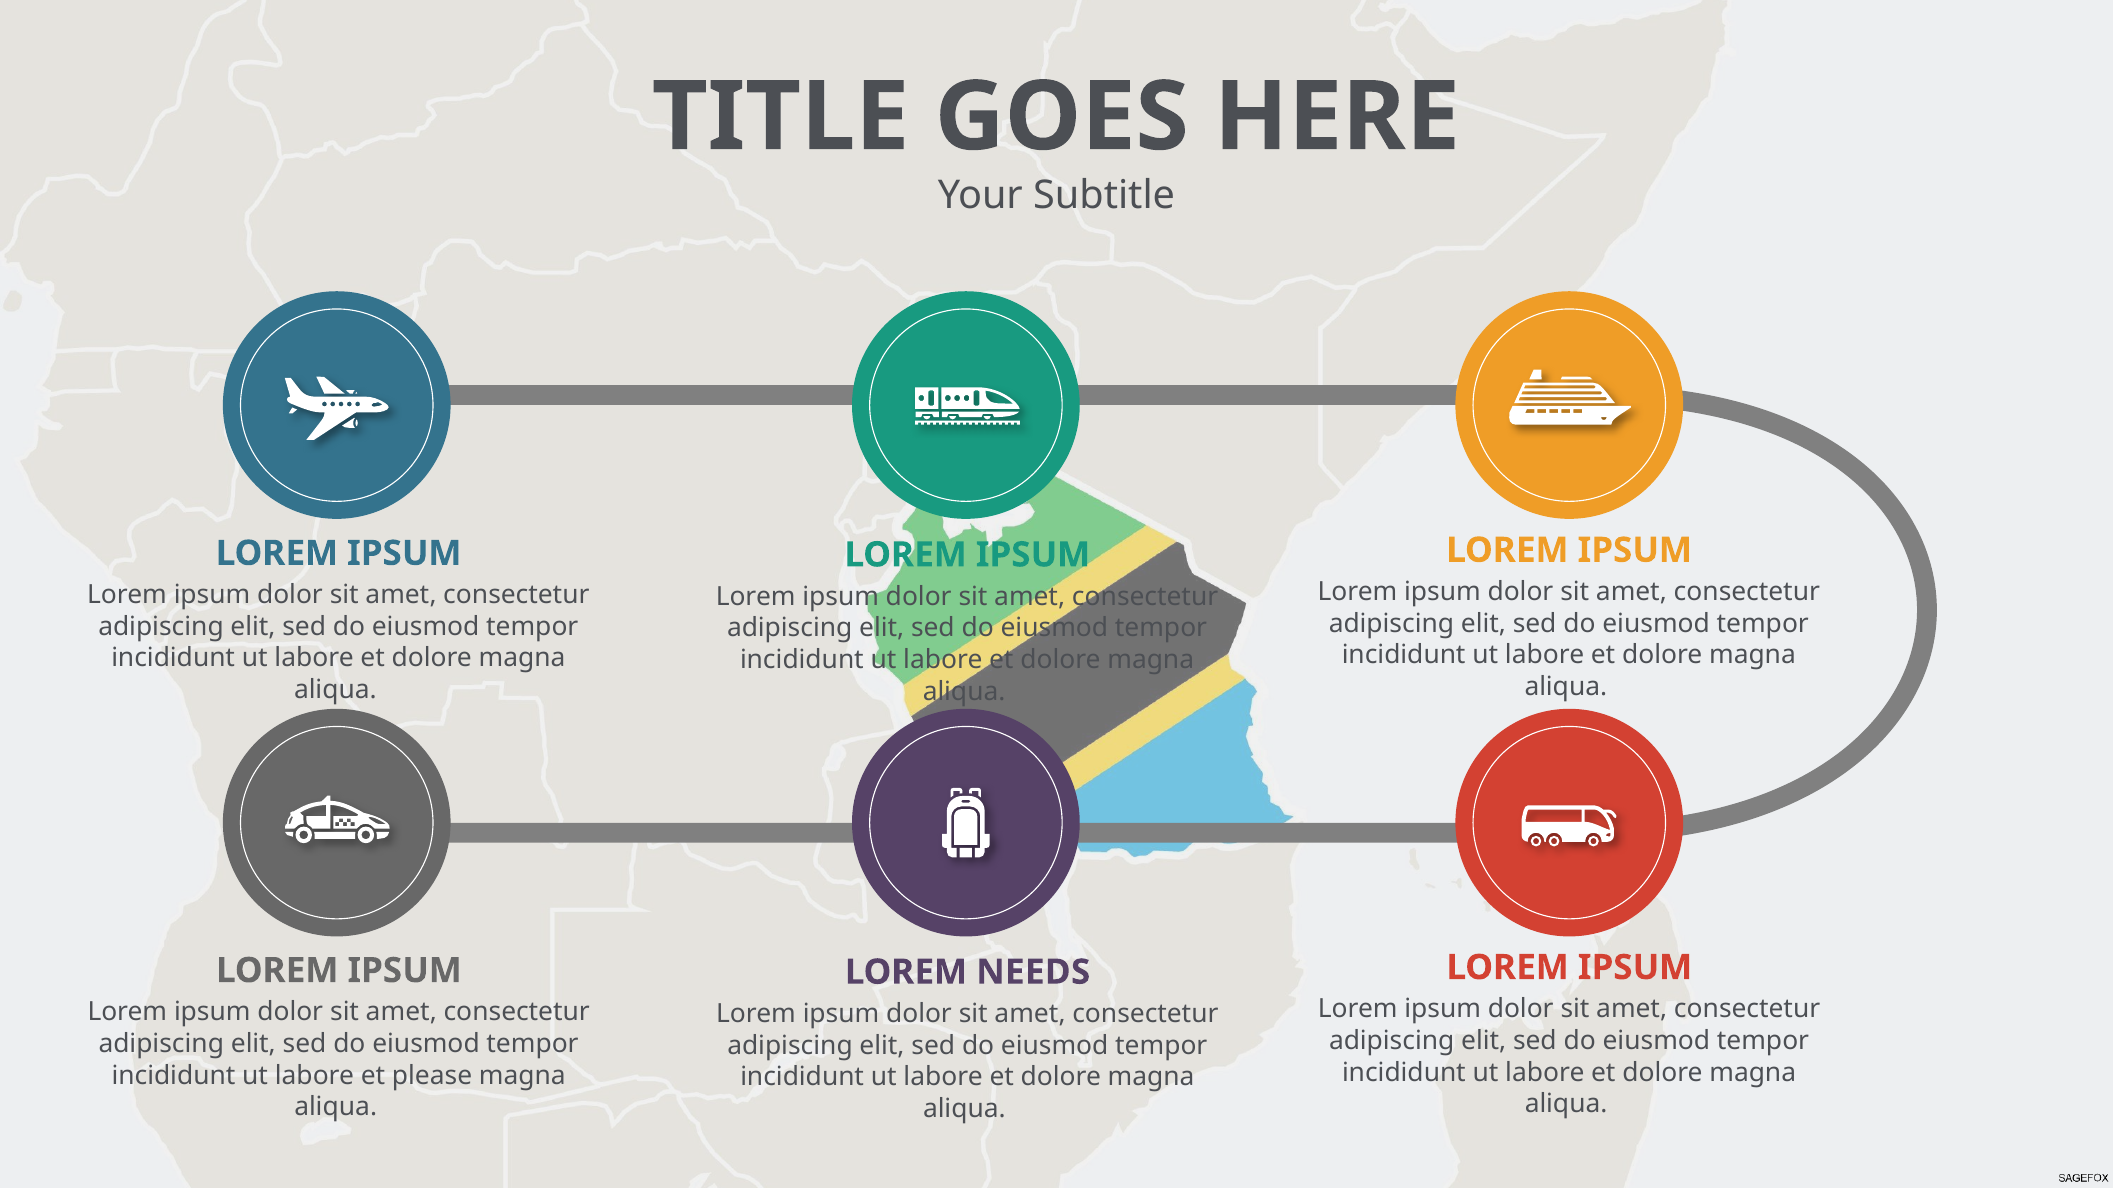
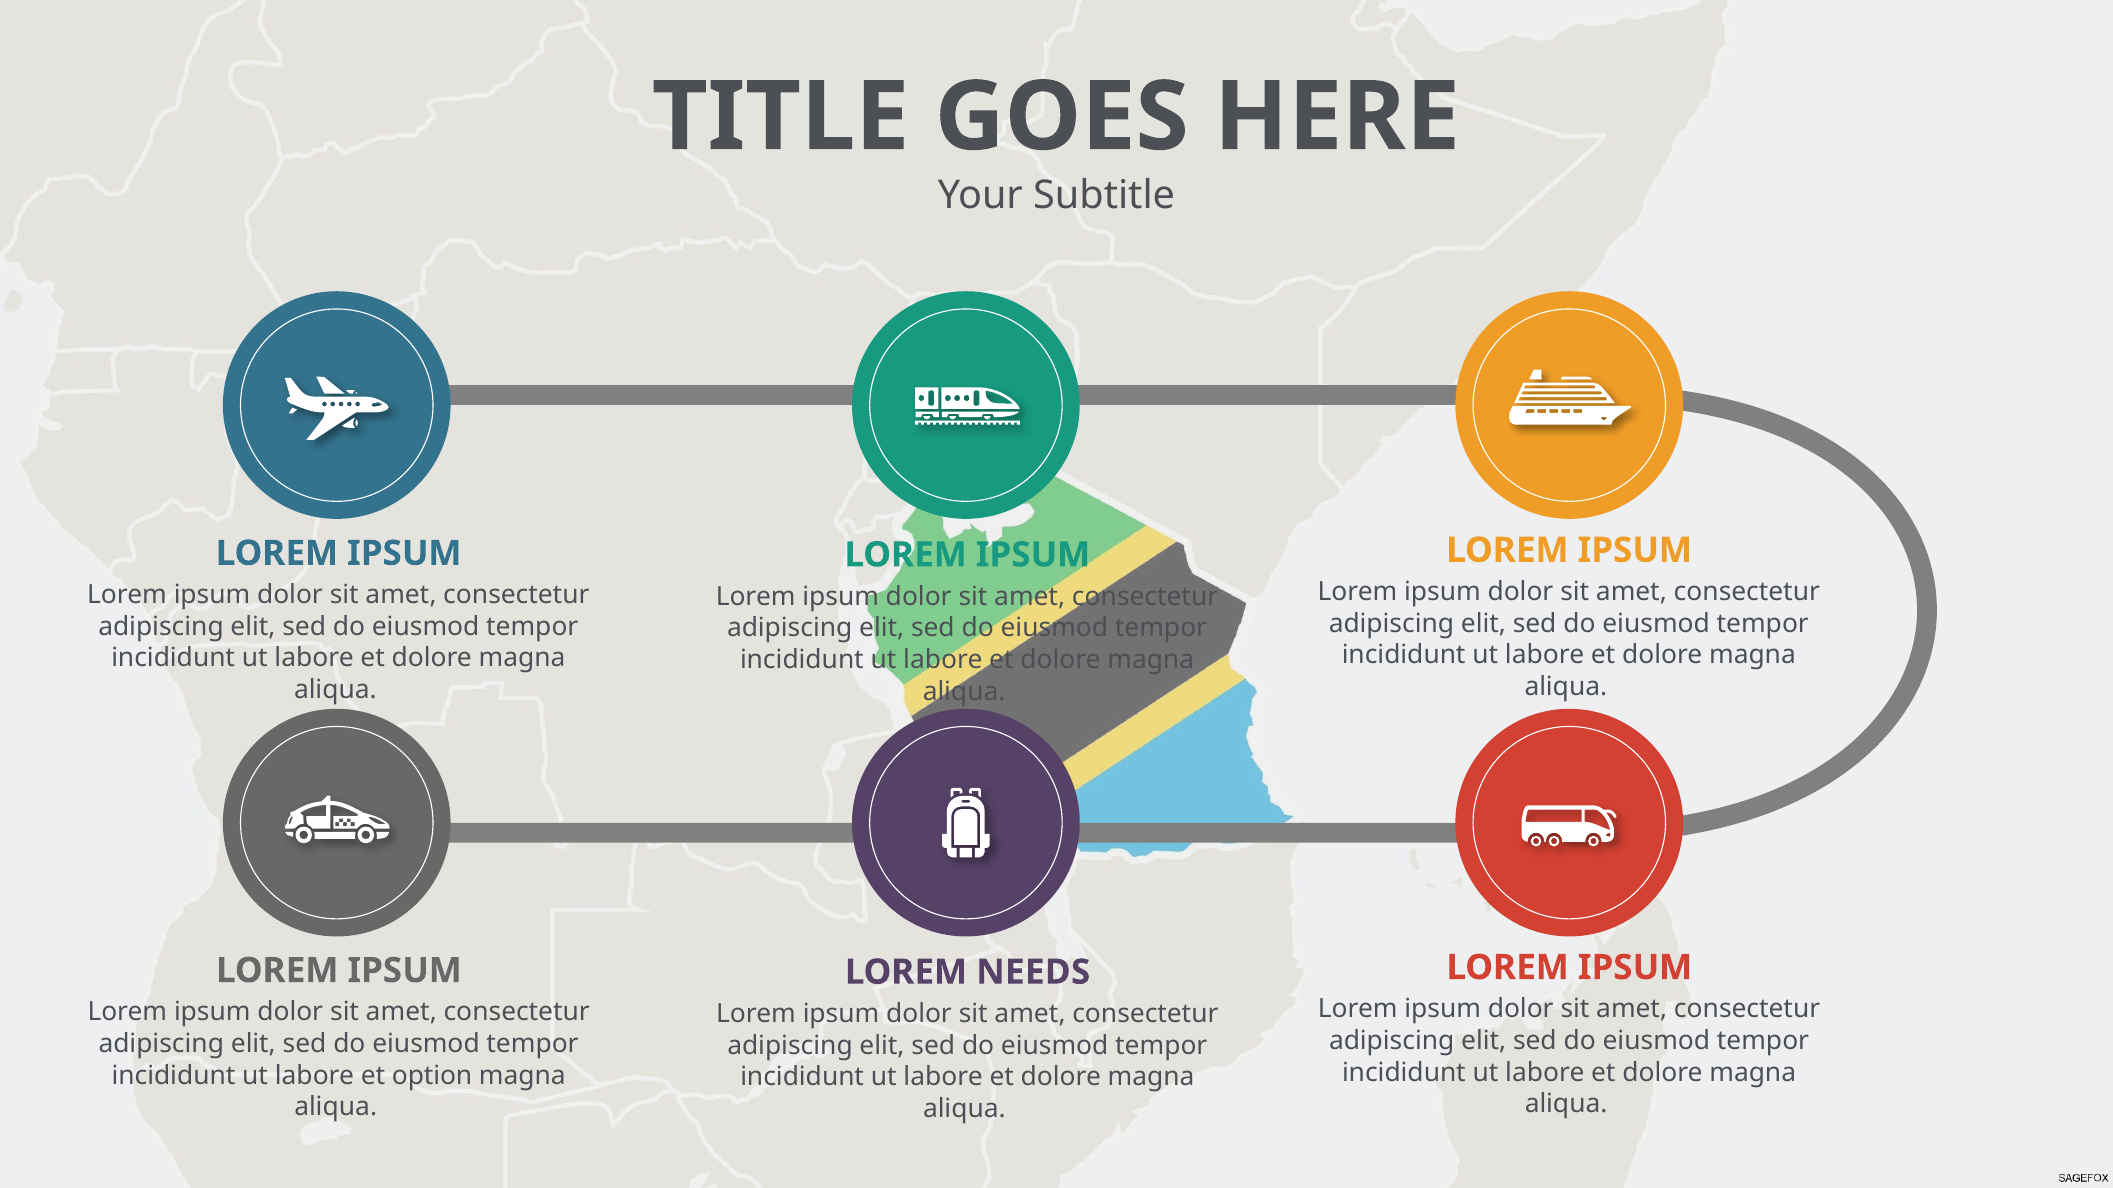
please: please -> option (432, 1076)
